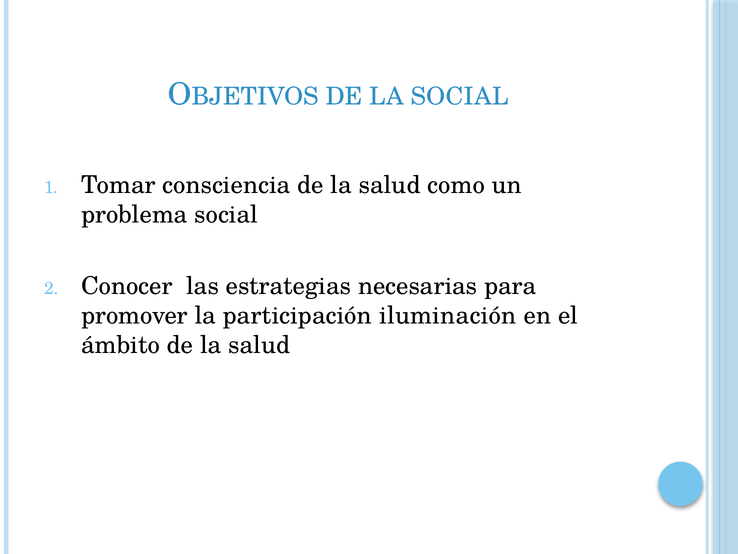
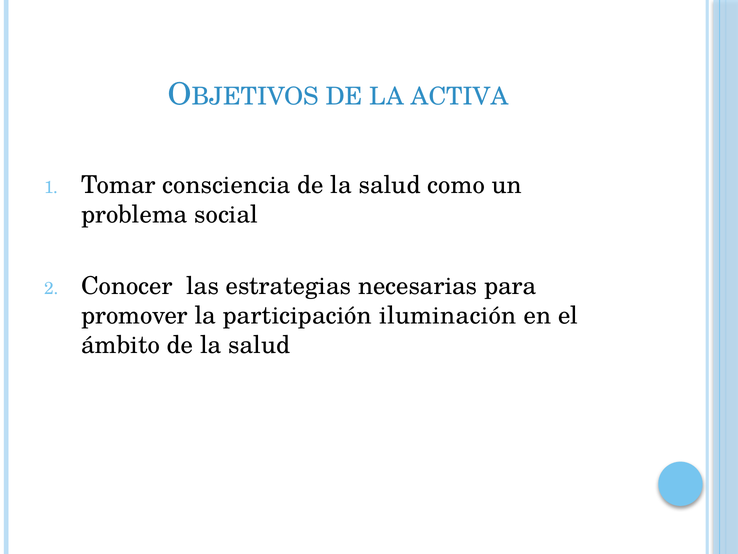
LA SOCIAL: SOCIAL -> ACTIVA (460, 96)
